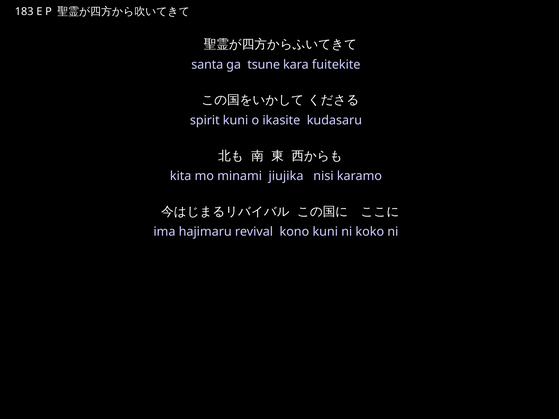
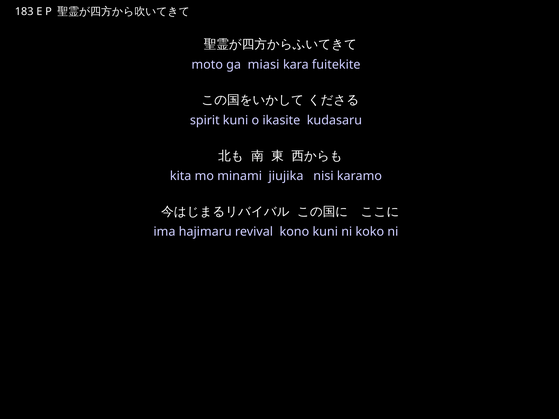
santa: santa -> moto (207, 65)
tsune: tsune -> miasi (264, 65)
